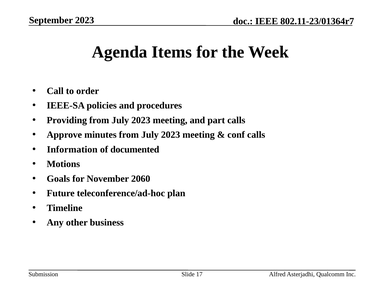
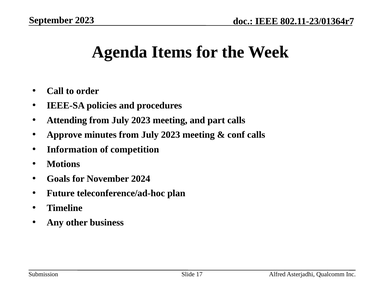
Providing: Providing -> Attending (67, 120)
documented: documented -> competition (135, 149)
2060: 2060 -> 2024 (141, 179)
